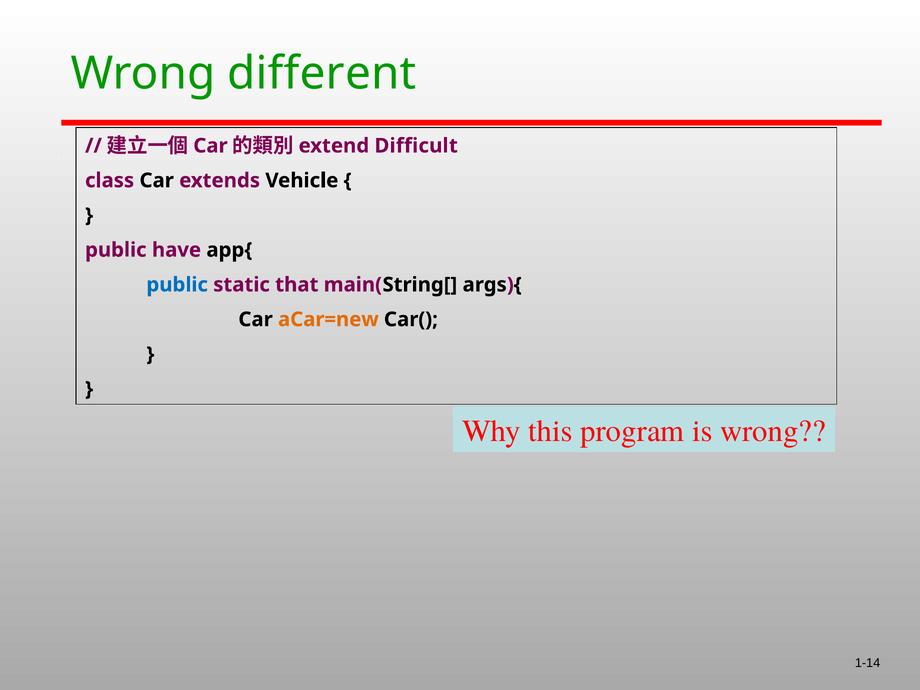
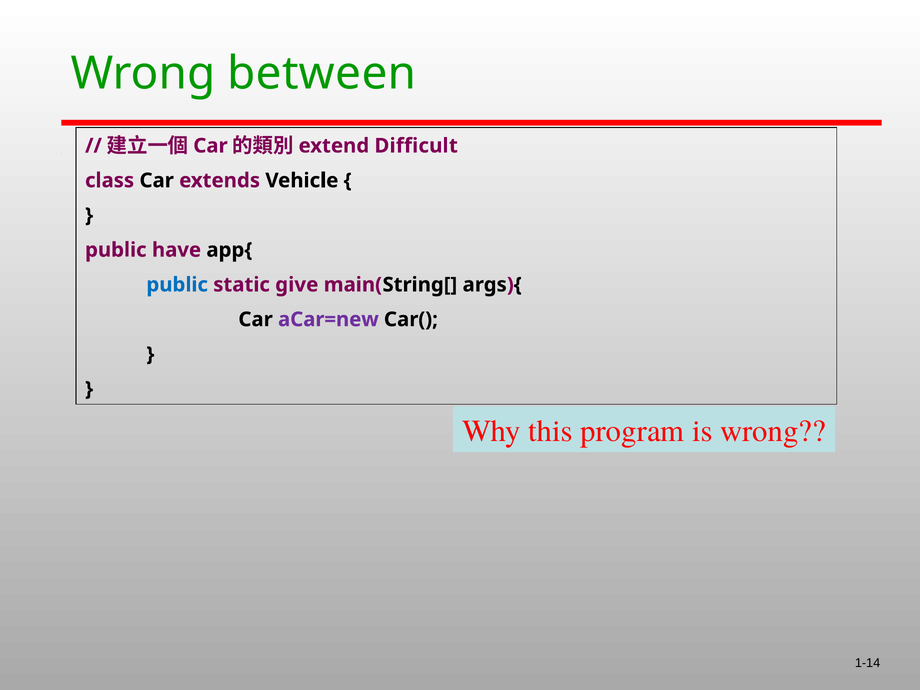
different: different -> between (322, 74)
that: that -> give (297, 285)
aCar=new colour: orange -> purple (328, 319)
